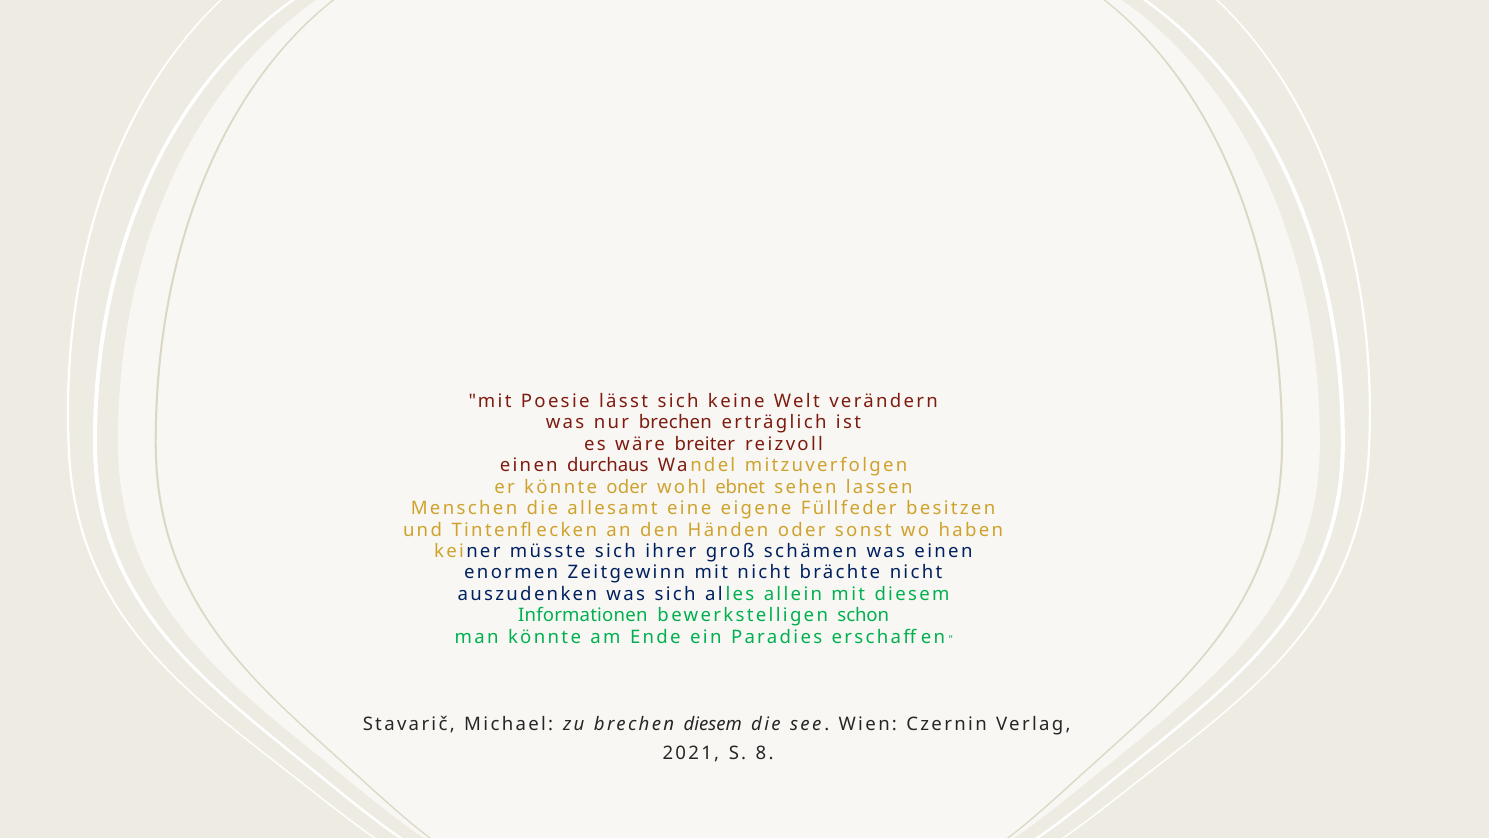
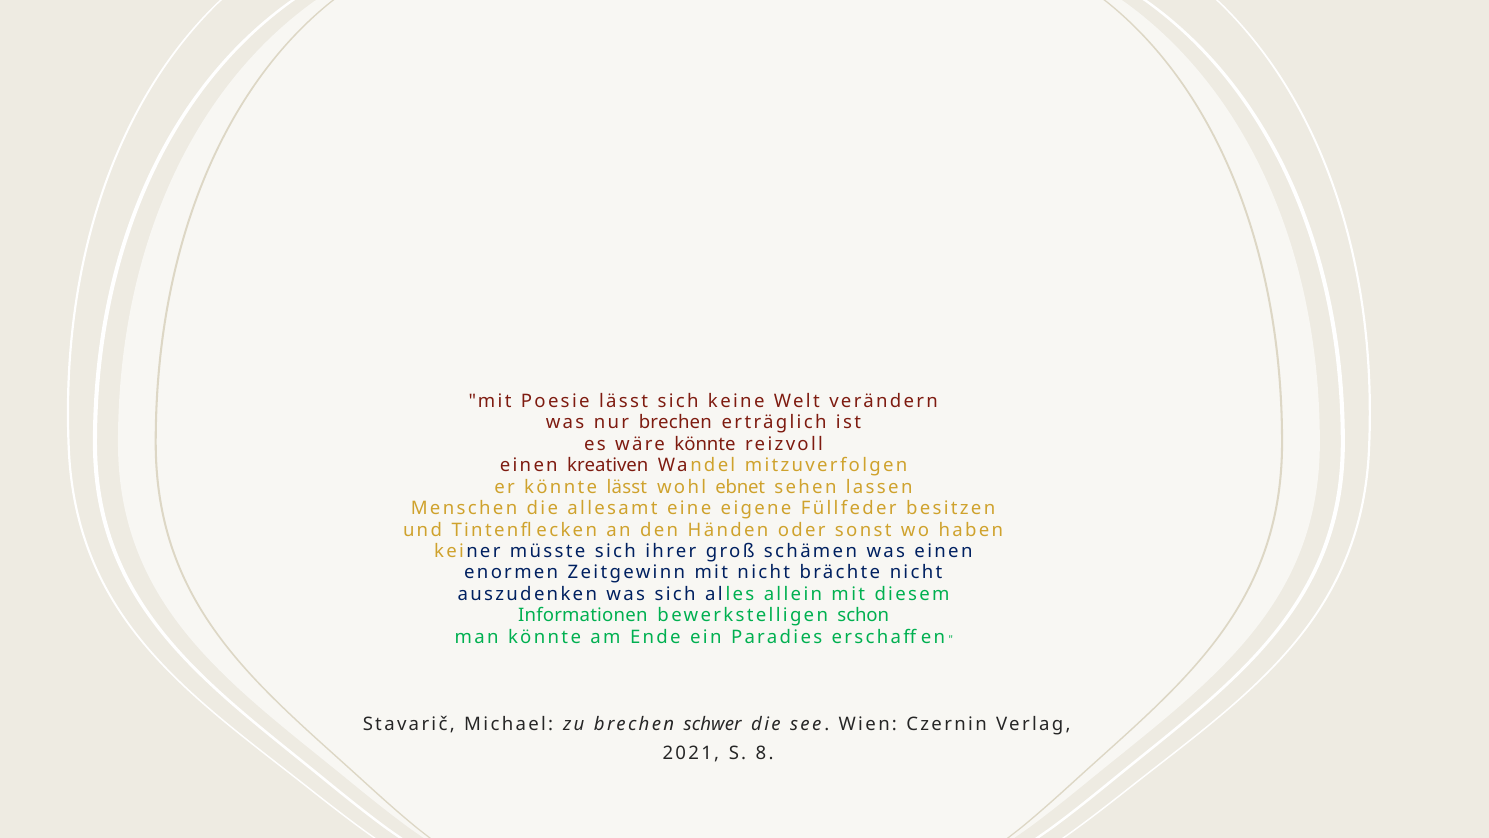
wäre breiter: breiter -> könnte (705, 444)
durchaus: durchaus -> kreativen (608, 465)
könnte oder: oder -> lässt (627, 487)
brechen diesem: diesem -> schwer (713, 724)
